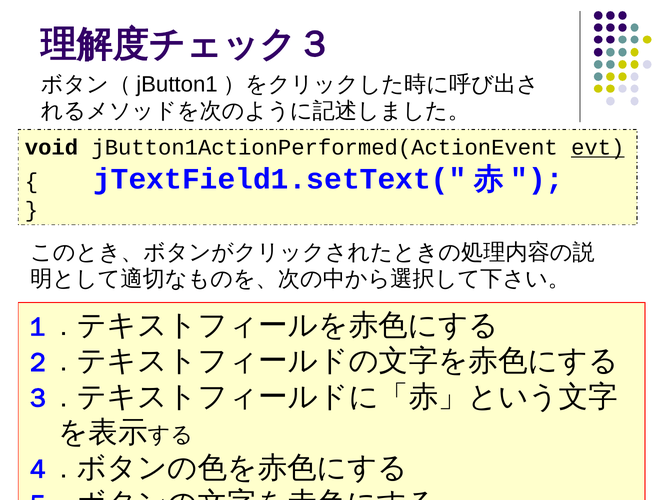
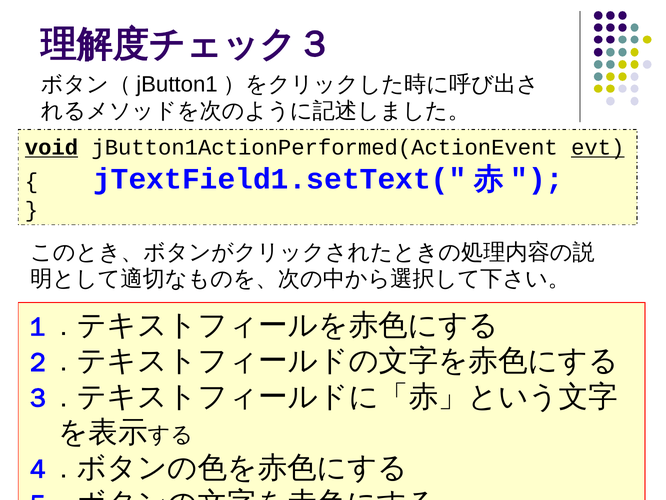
void underline: none -> present (51, 147)
